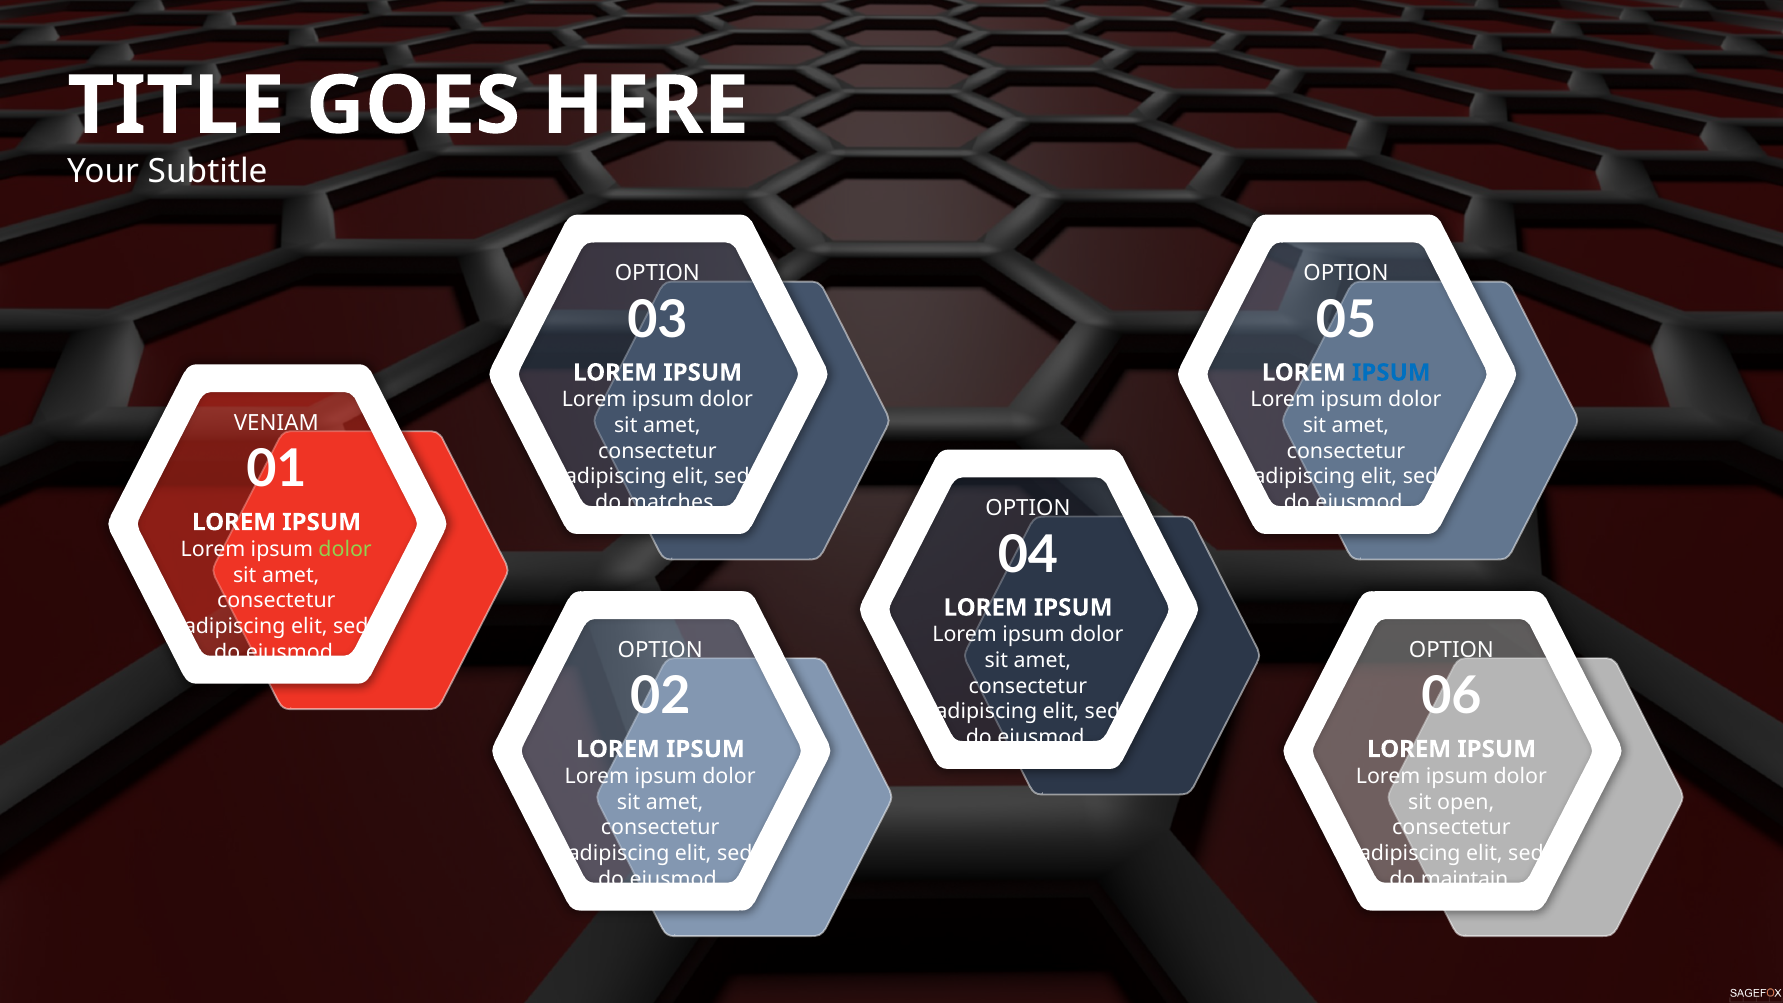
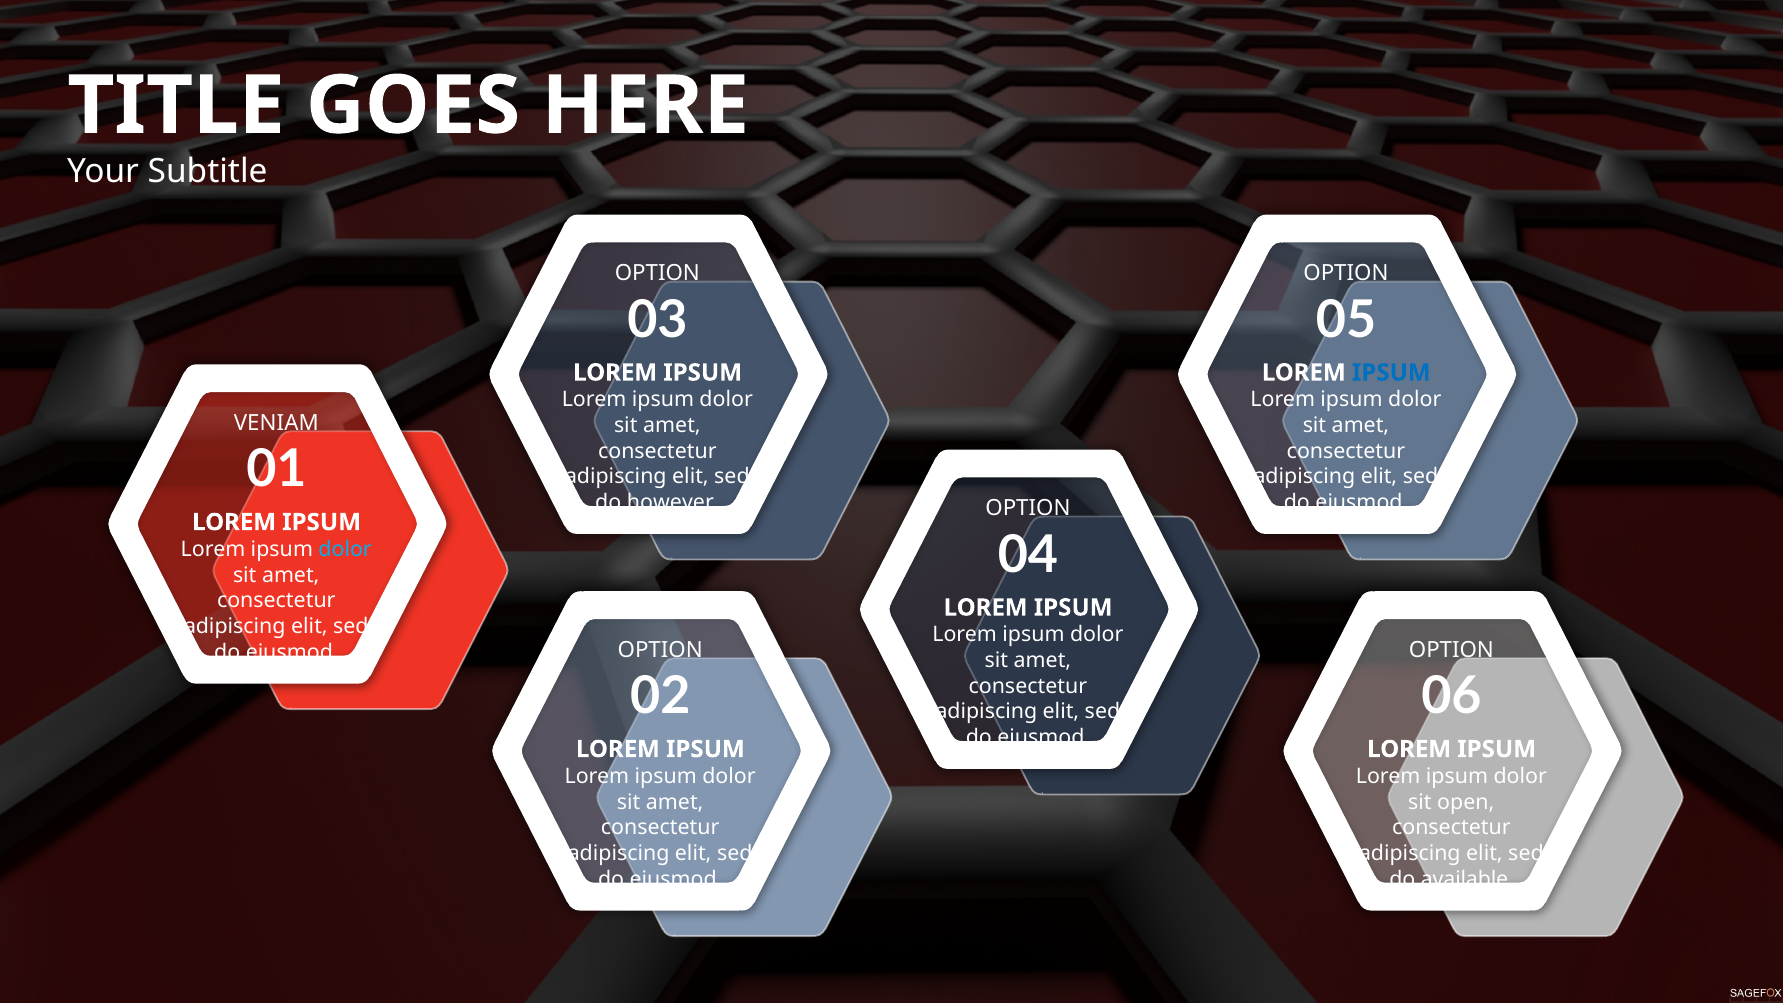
matches: matches -> however (673, 502)
dolor colour: light green -> light blue (345, 549)
maintain: maintain -> available (1467, 879)
